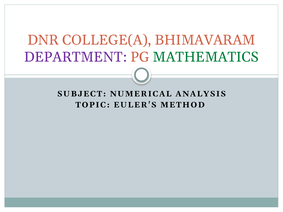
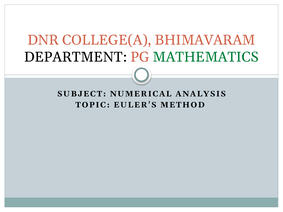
DEPARTMENT colour: purple -> black (76, 57)
